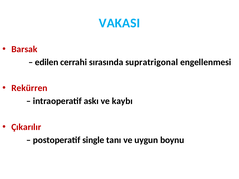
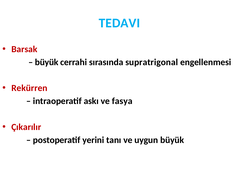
VAKASI: VAKASI -> TEDAVI (119, 23)
edilen: edilen -> büyük (47, 62)
kaybı: kaybı -> fasya (122, 101)
single: single -> yerini (93, 140)
uygun boynu: boynu -> büyük (172, 140)
